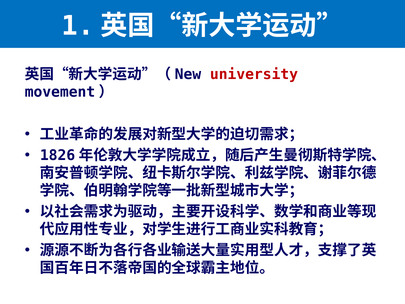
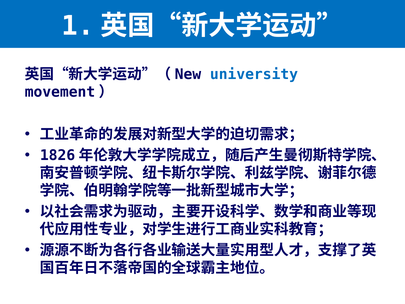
university colour: red -> blue (254, 74)
